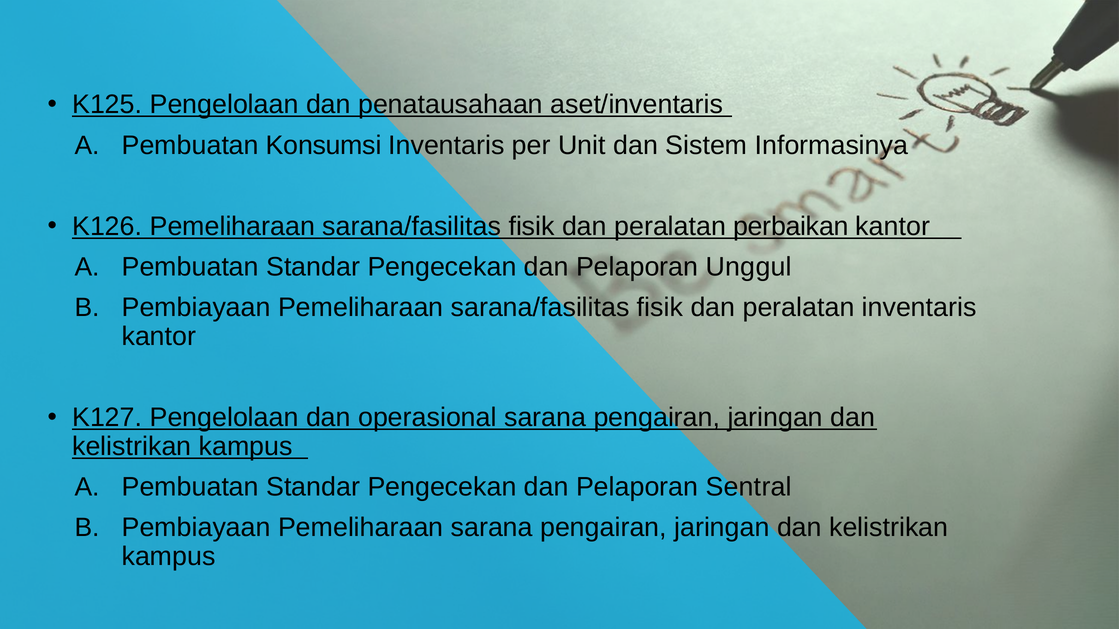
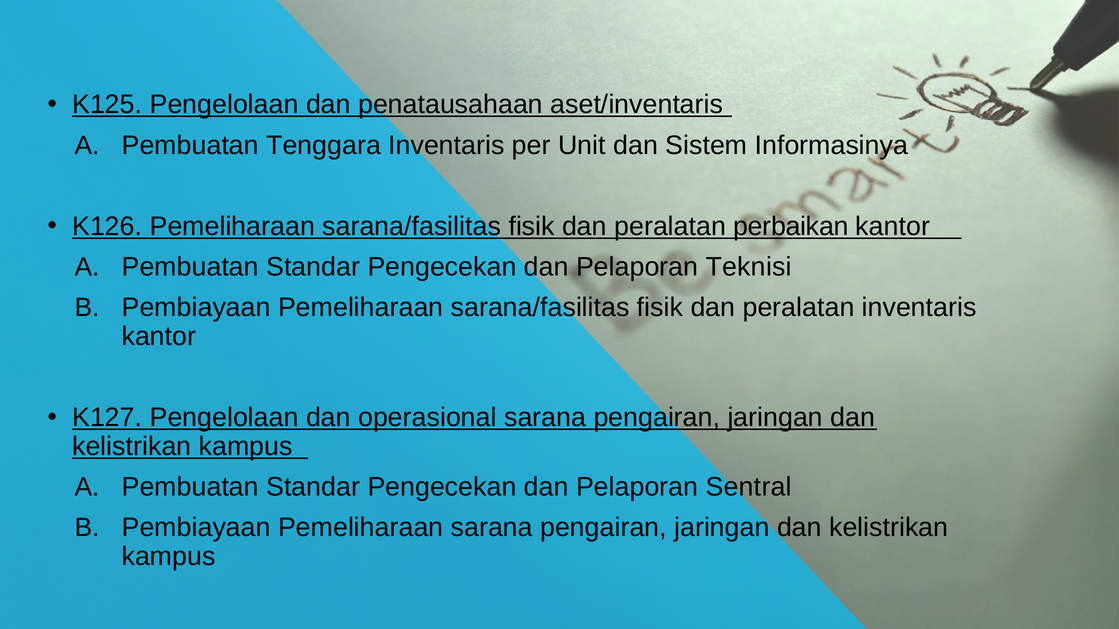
Konsumsi: Konsumsi -> Tenggara (324, 145)
Unggul: Unggul -> Teknisi (749, 267)
